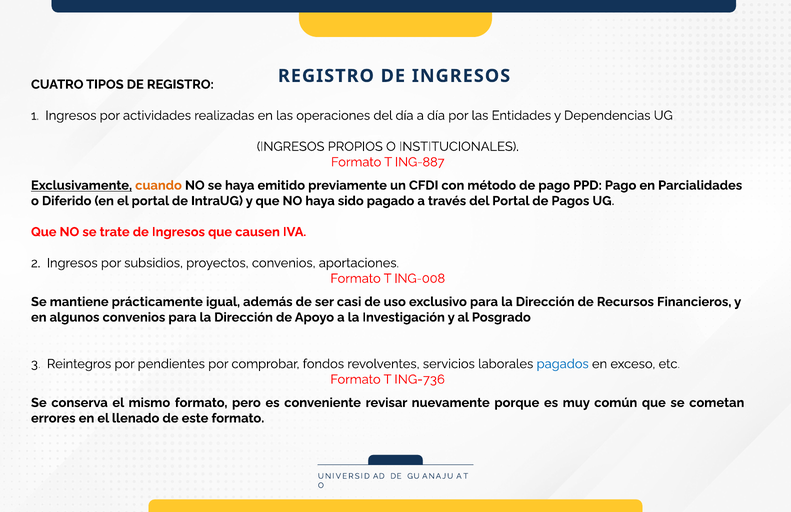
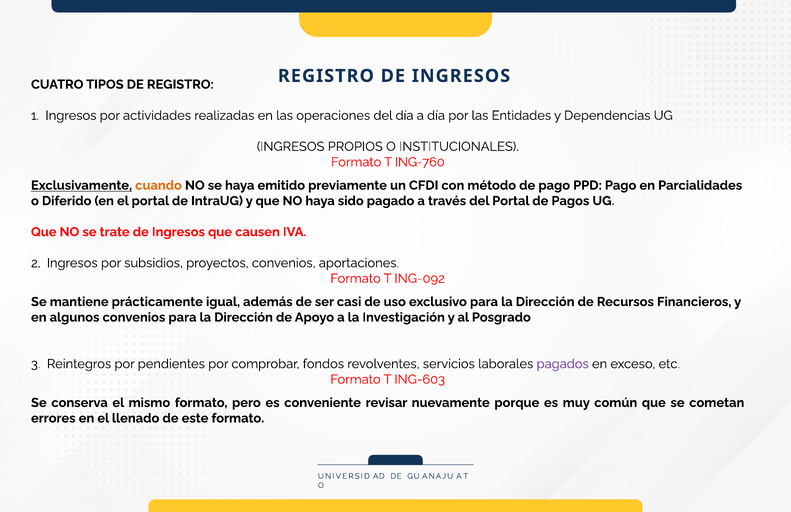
ING-887: ING-887 -> ING-760 (420, 162)
ING-008: ING-008 -> ING-092 (420, 278)
pagados colour: blue -> purple (563, 364)
ING-736: ING-736 -> ING-603 (420, 379)
